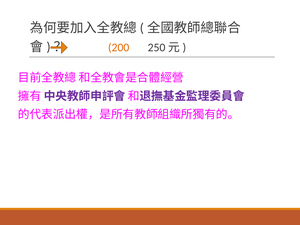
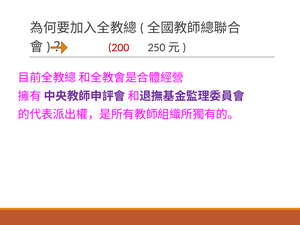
200 colour: orange -> red (119, 48)
